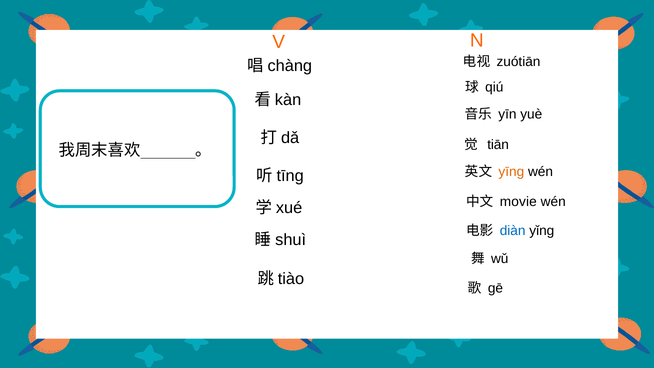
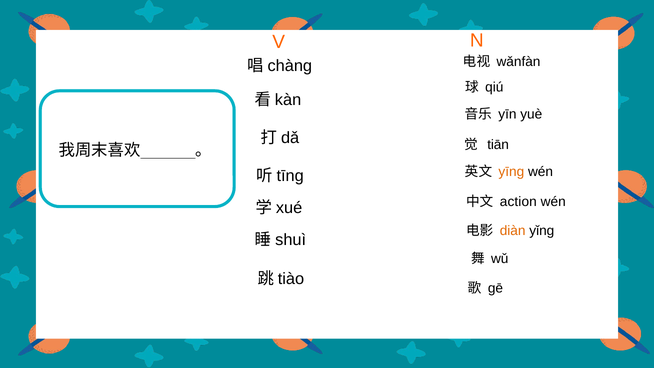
zuótiān: zuótiān -> wǎnfàn (518, 62)
movie: movie -> action (518, 202)
diàn colour: blue -> orange (513, 231)
